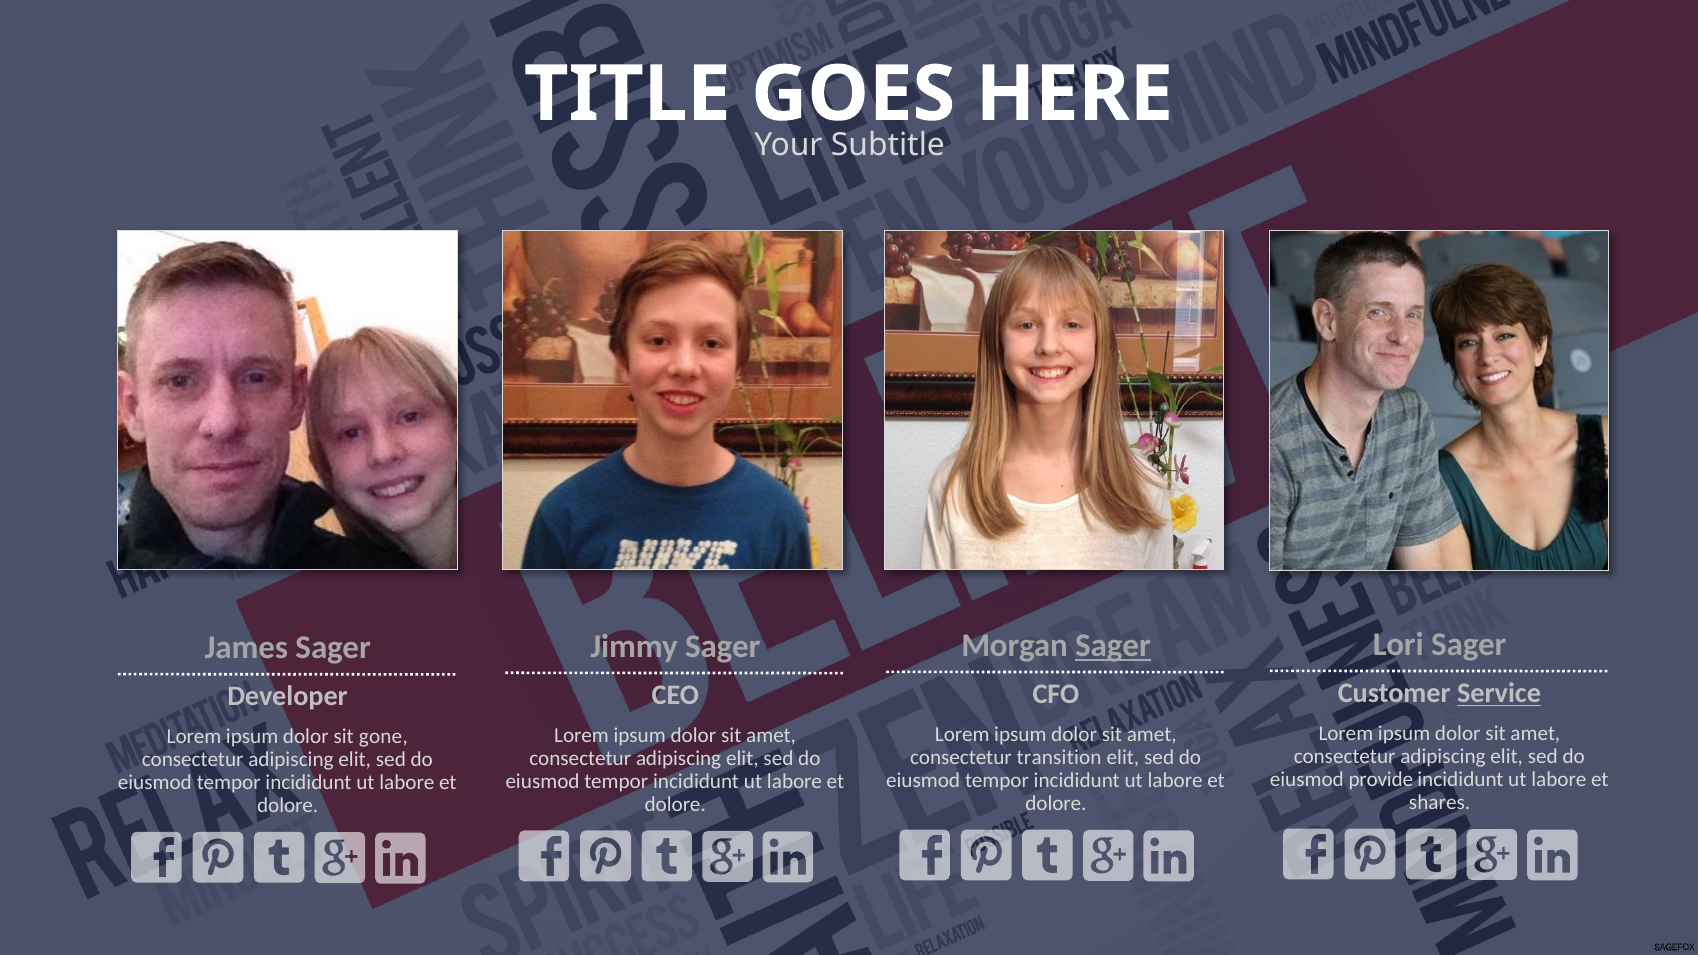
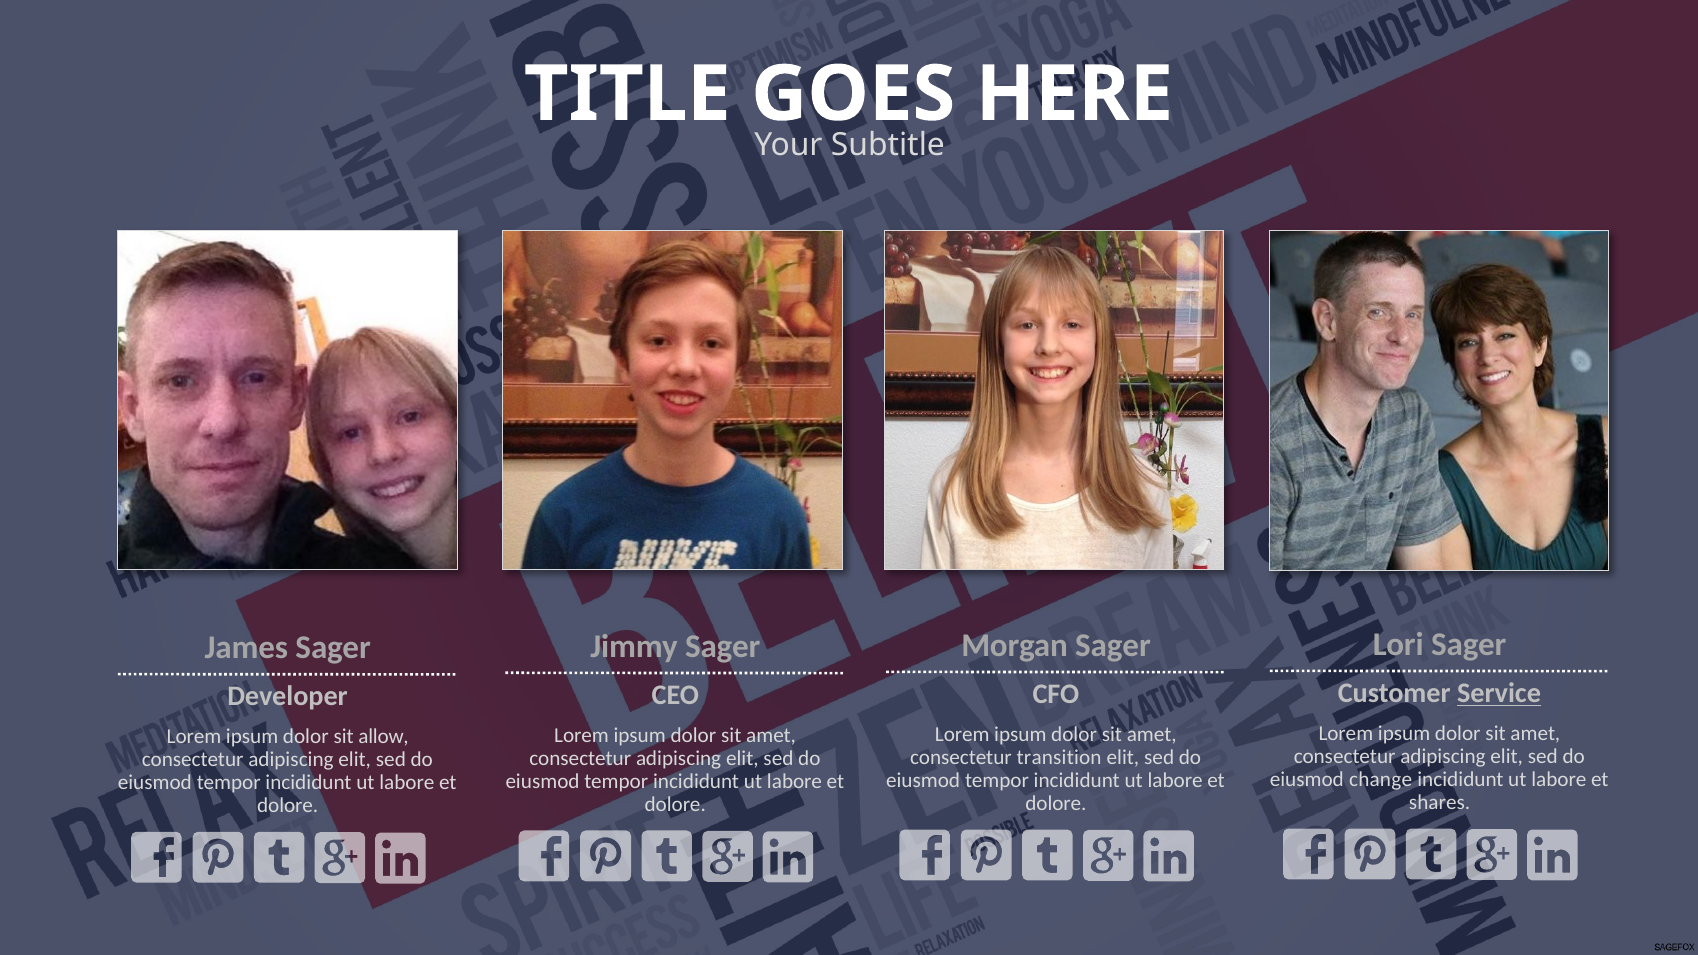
Sager underline: present -> none (1113, 646)
gone: gone -> allow (384, 737)
provide: provide -> change (1381, 779)
